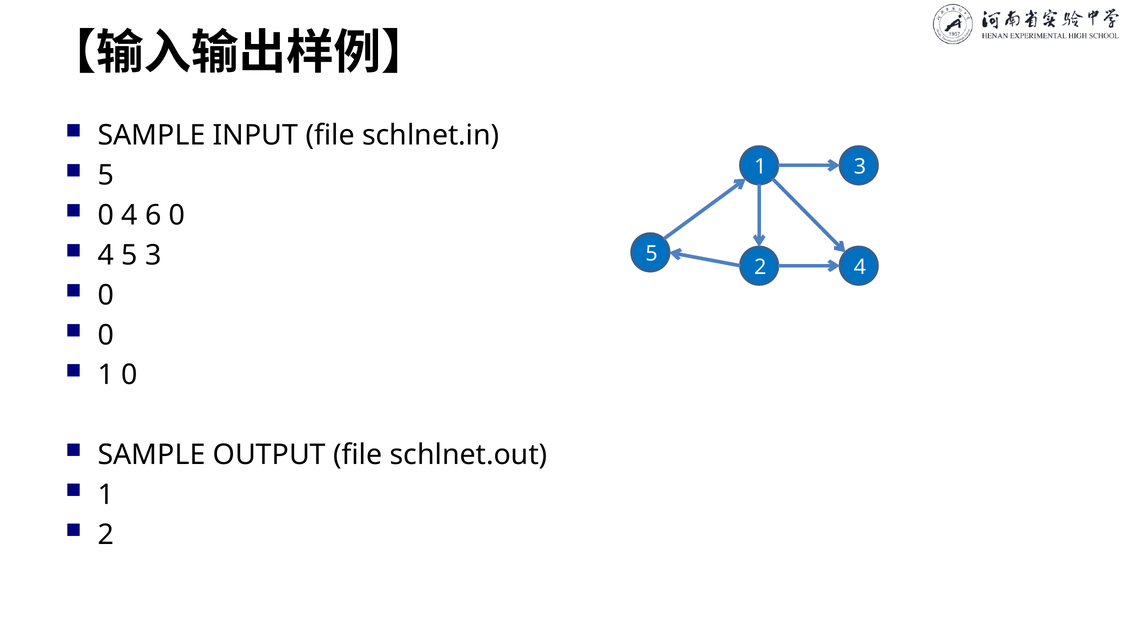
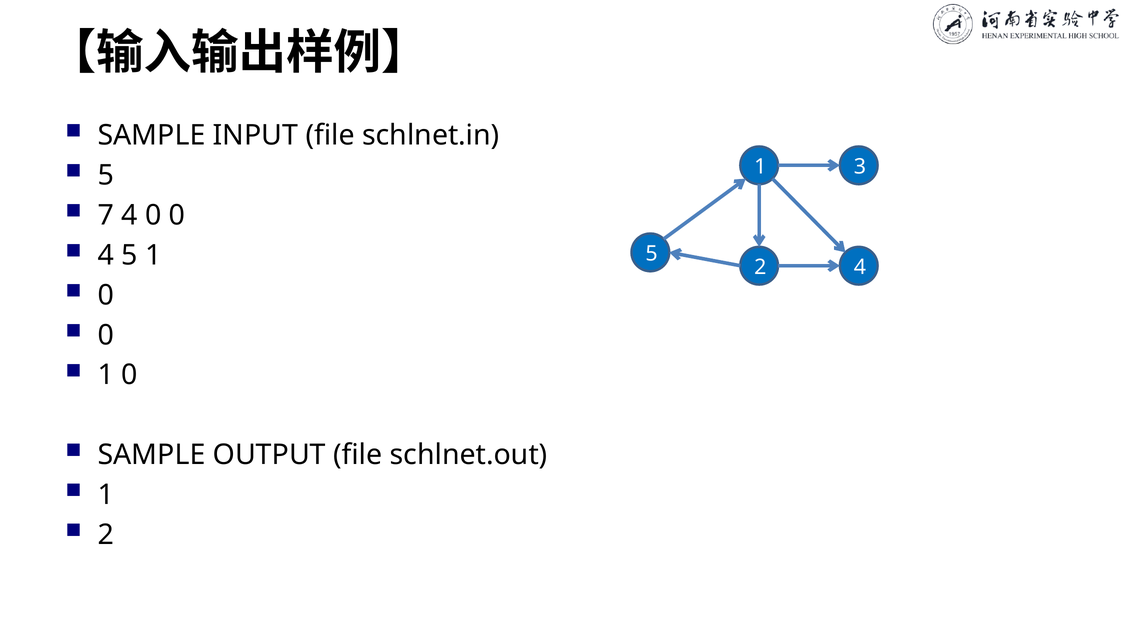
0: 0 -> 7 (106, 215)
4 6: 6 -> 0 (153, 215)
5 3: 3 -> 1 (153, 255)
